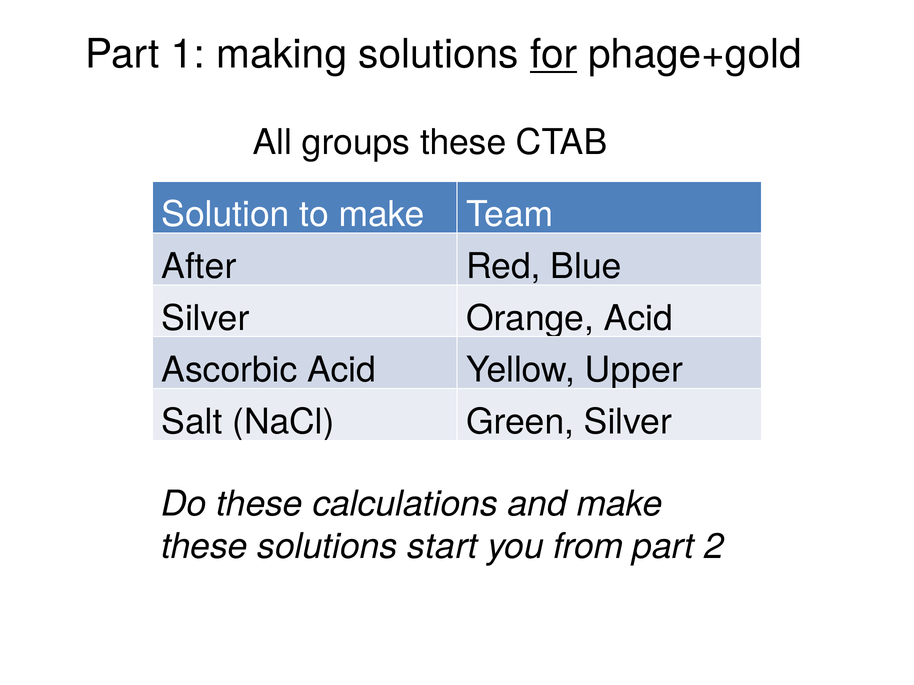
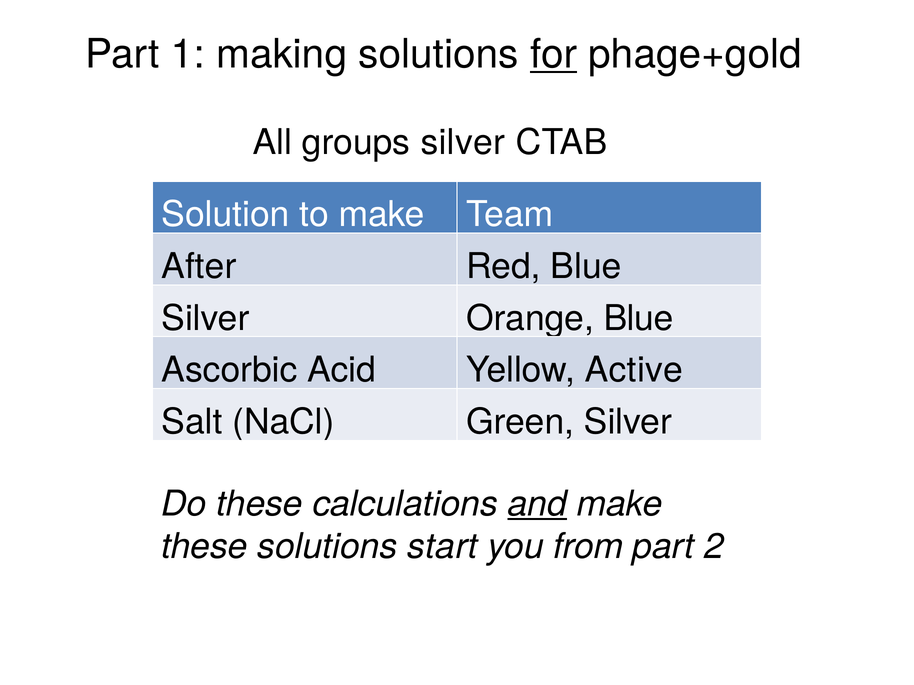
groups these: these -> silver (463, 143)
Orange Acid: Acid -> Blue (639, 319)
Upper: Upper -> Active (634, 370)
and underline: none -> present (537, 504)
